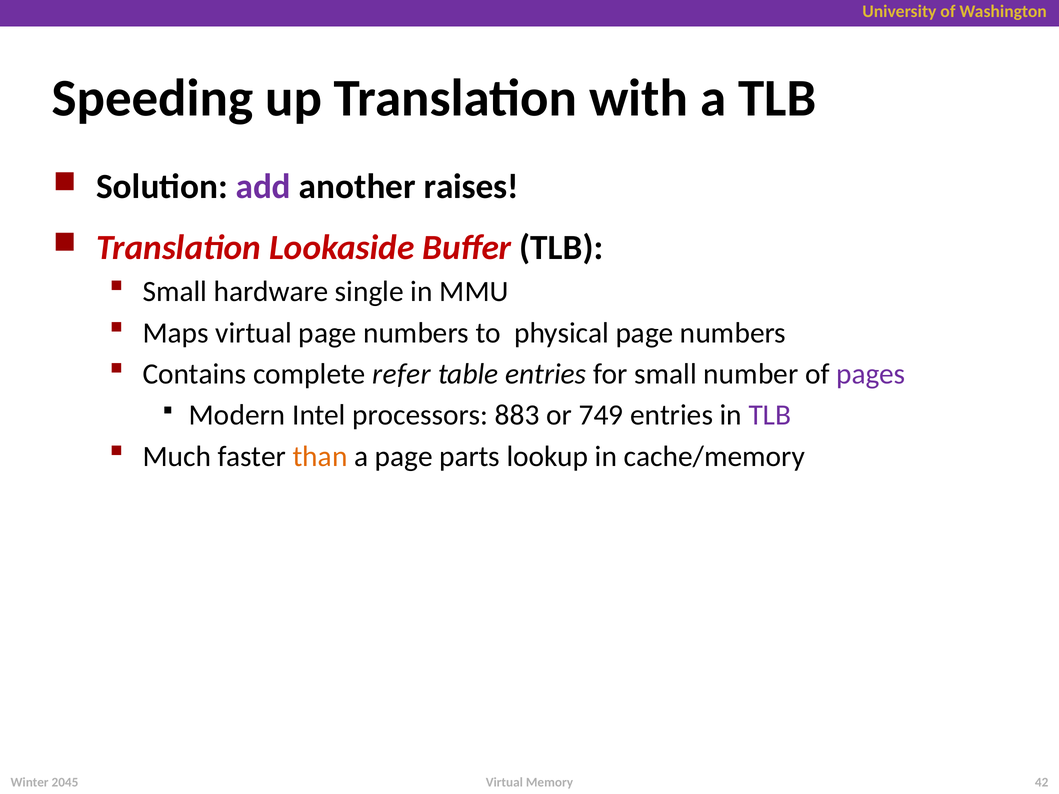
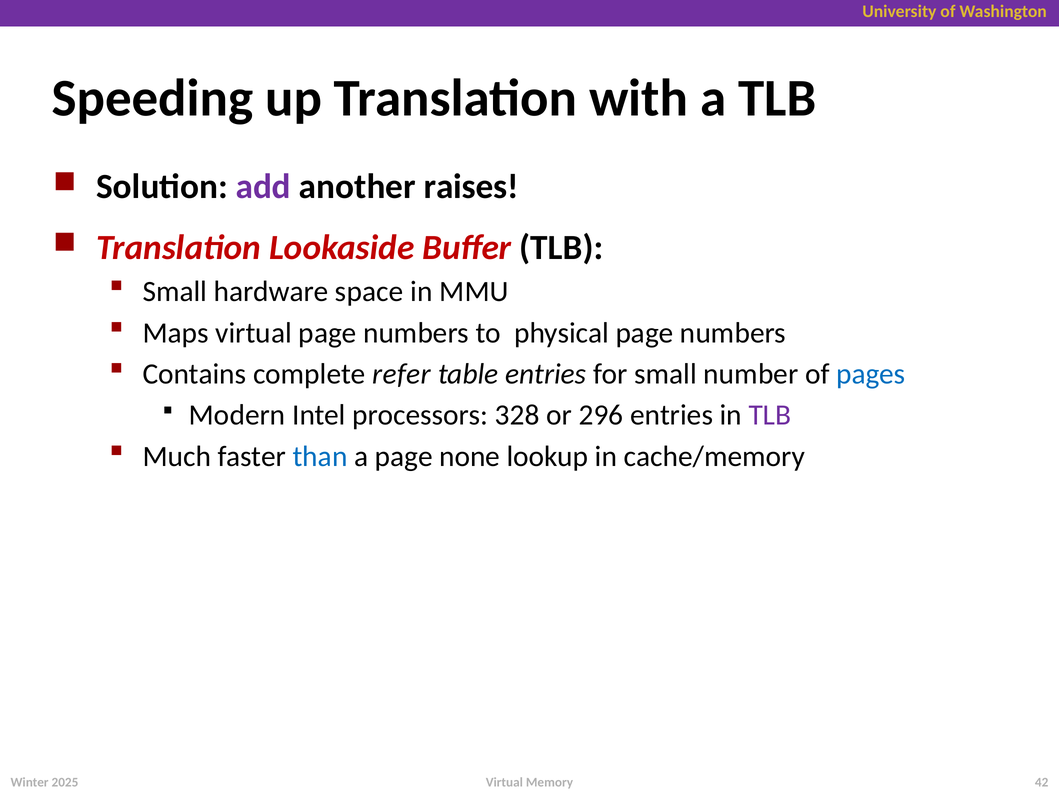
single: single -> space (369, 292)
pages colour: purple -> blue (871, 374)
883: 883 -> 328 (517, 415)
749: 749 -> 296 (601, 415)
than colour: orange -> blue (320, 457)
parts: parts -> none (470, 457)
2045: 2045 -> 2025 (65, 783)
